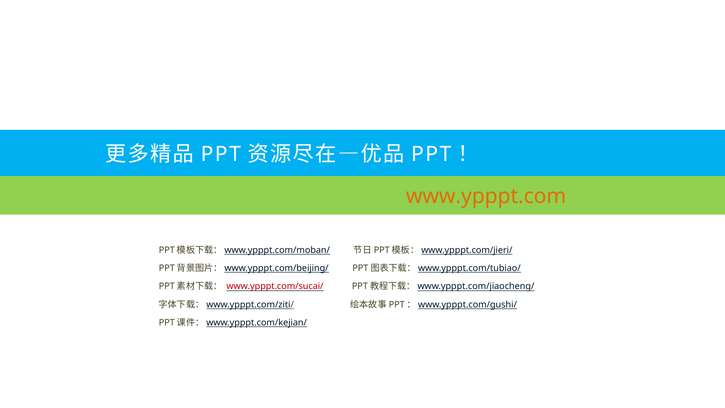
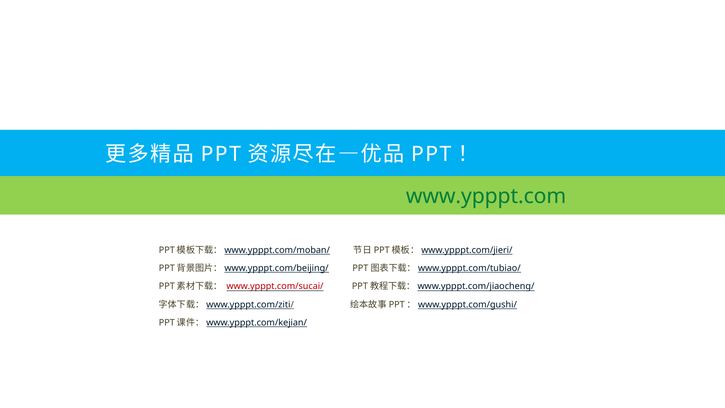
www.ypppt.com colour: orange -> green (486, 196)
